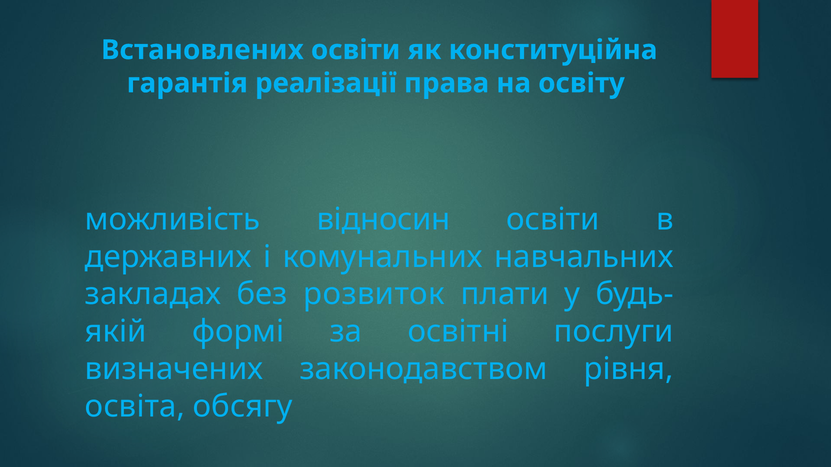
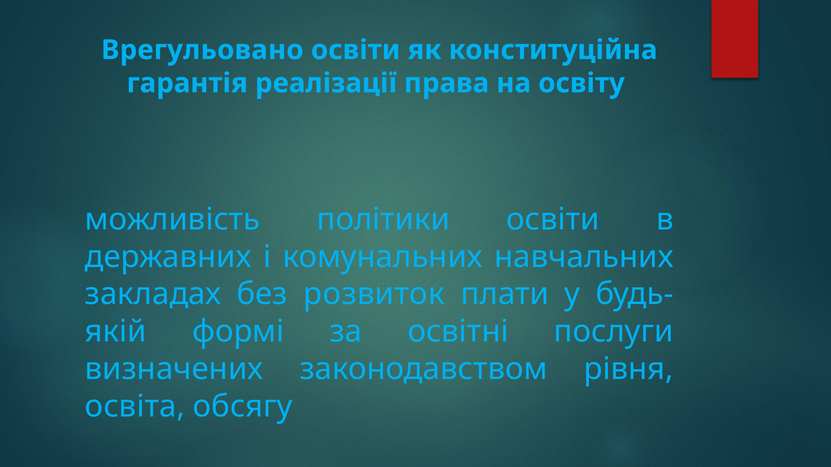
Встановлених: Встановлених -> Врегульовано (202, 50)
відносин: відносин -> політики (383, 220)
